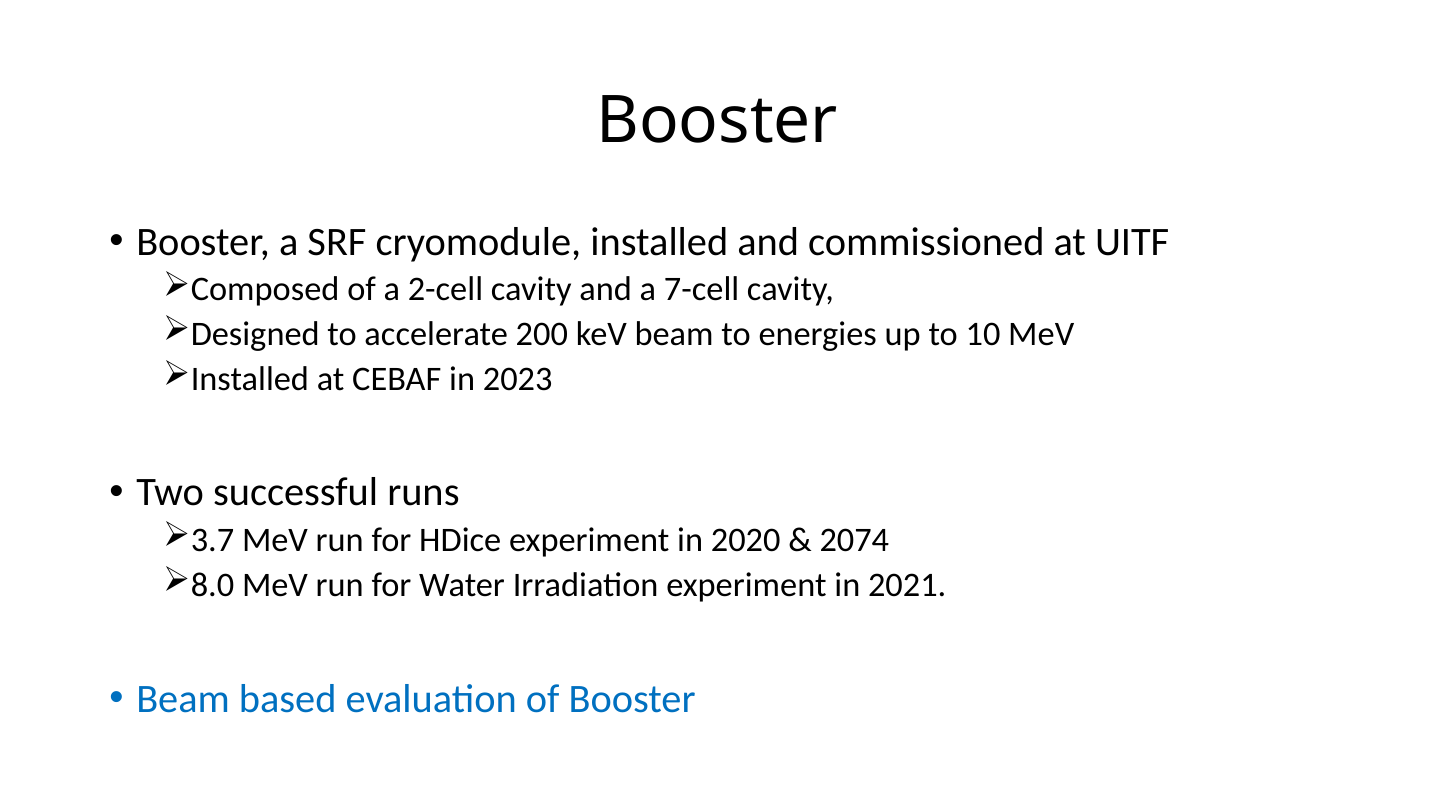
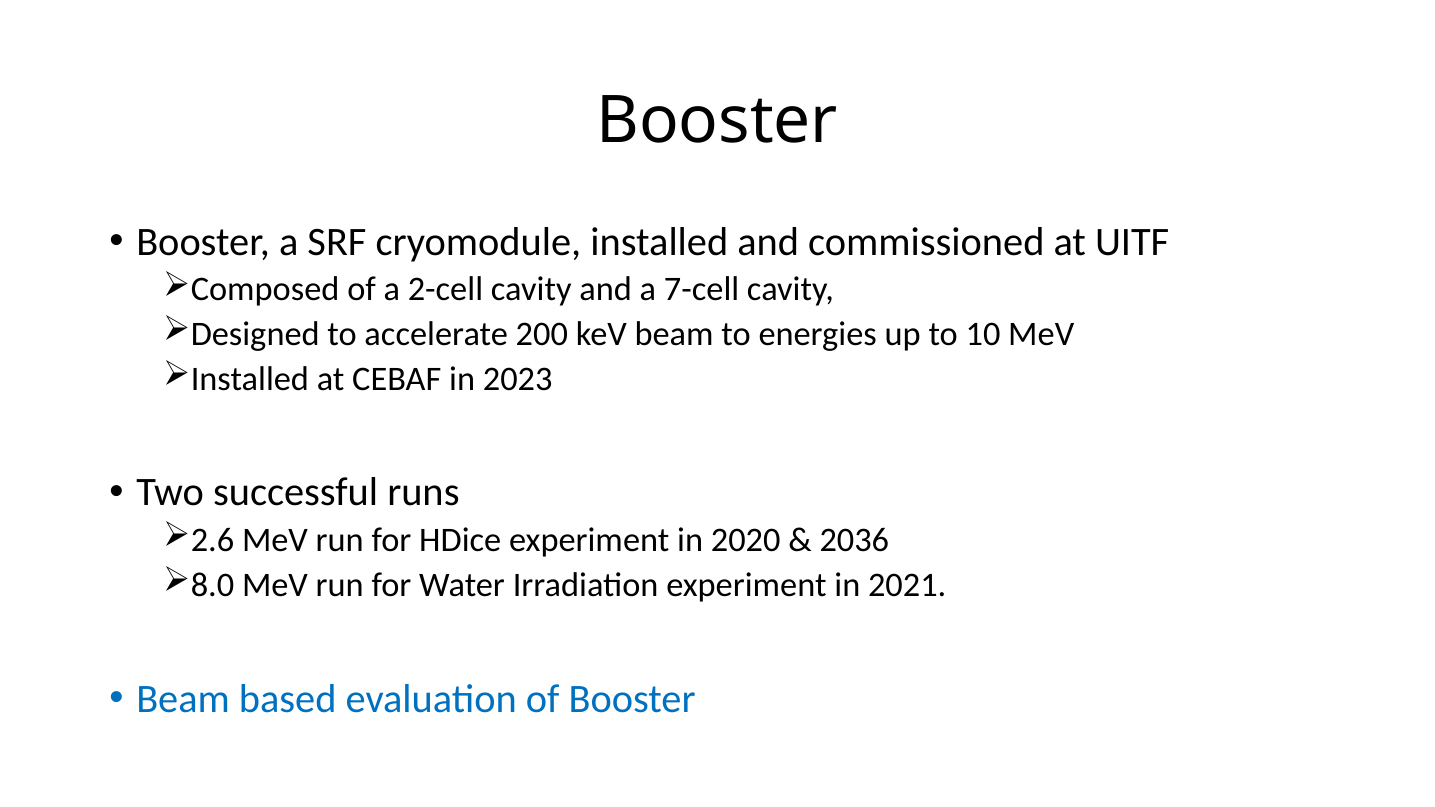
3.7: 3.7 -> 2.6 (212, 541)
2074: 2074 -> 2036 (854, 541)
